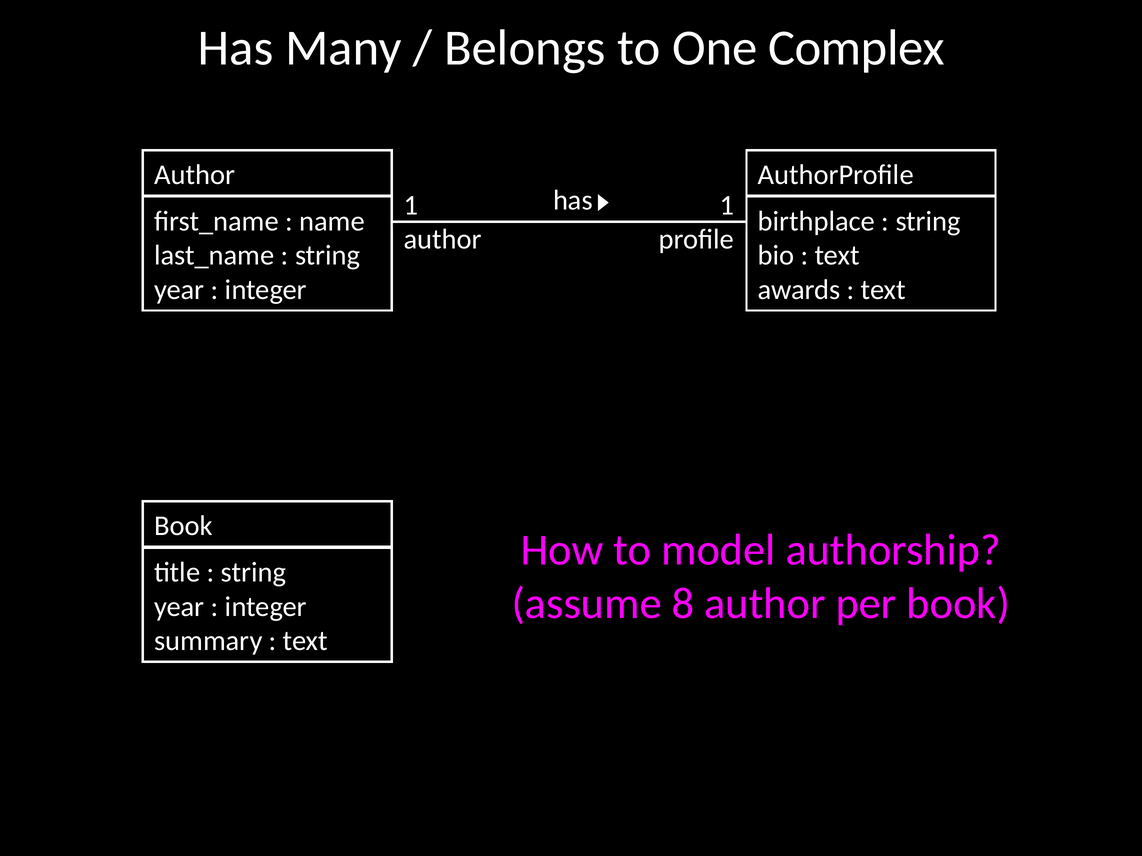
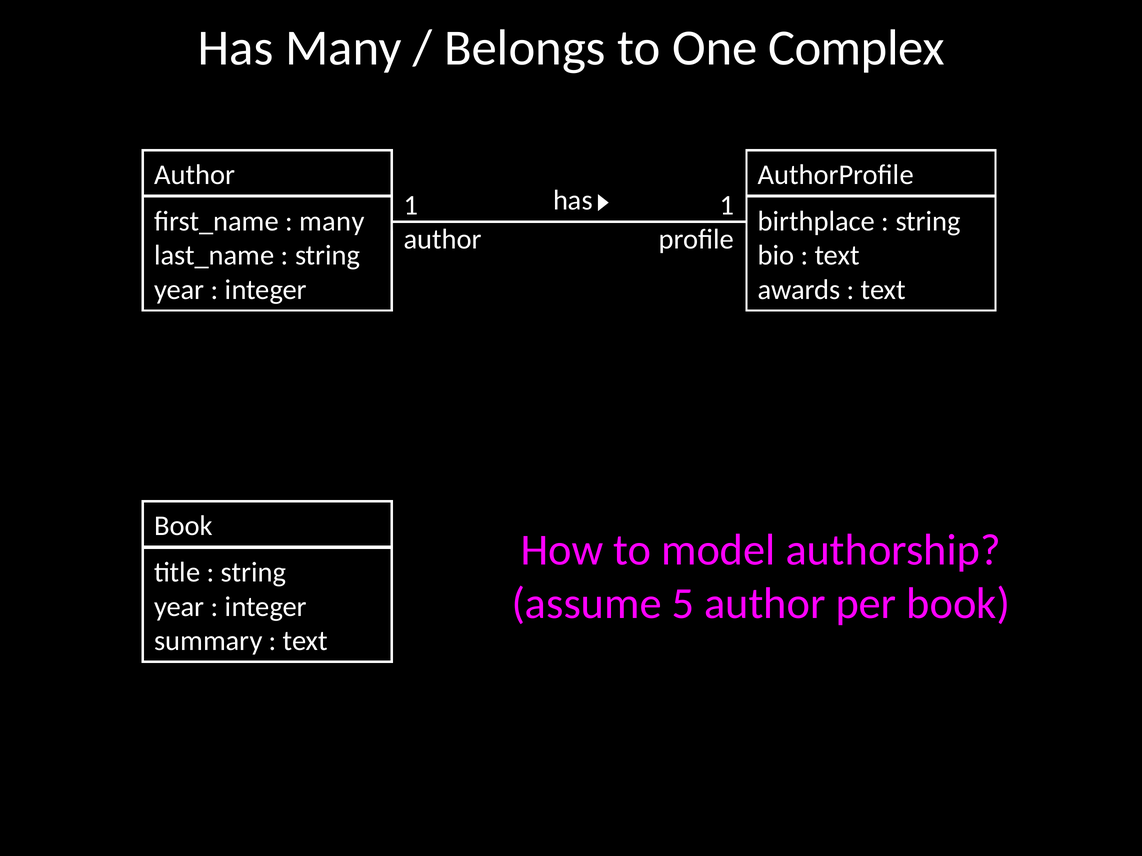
name: name -> many (332, 221)
8: 8 -> 5 (683, 604)
